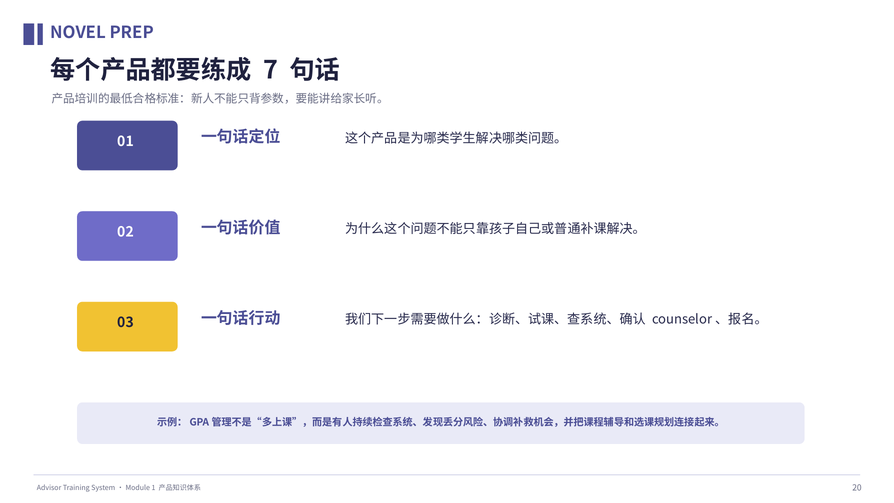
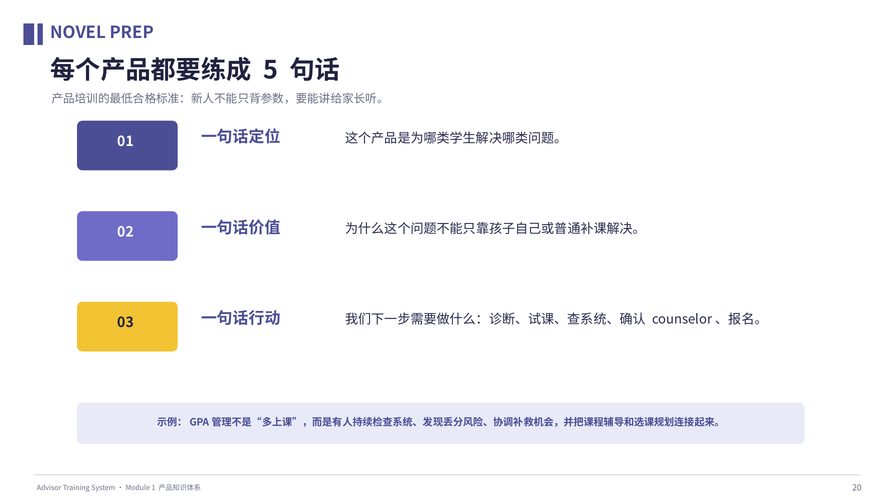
7: 7 -> 5 (271, 70)
